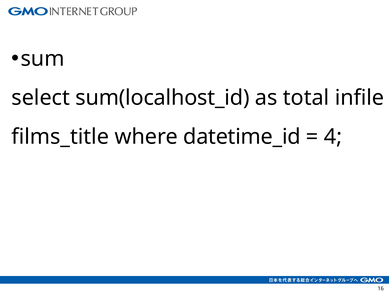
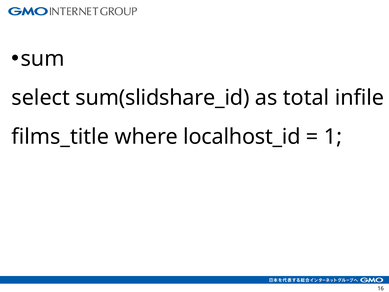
sum(localhost_id: sum(localhost_id -> sum(slidshare_id (162, 98)
datetime_id: datetime_id -> localhost_id (242, 137)
4: 4 -> 1 (333, 137)
